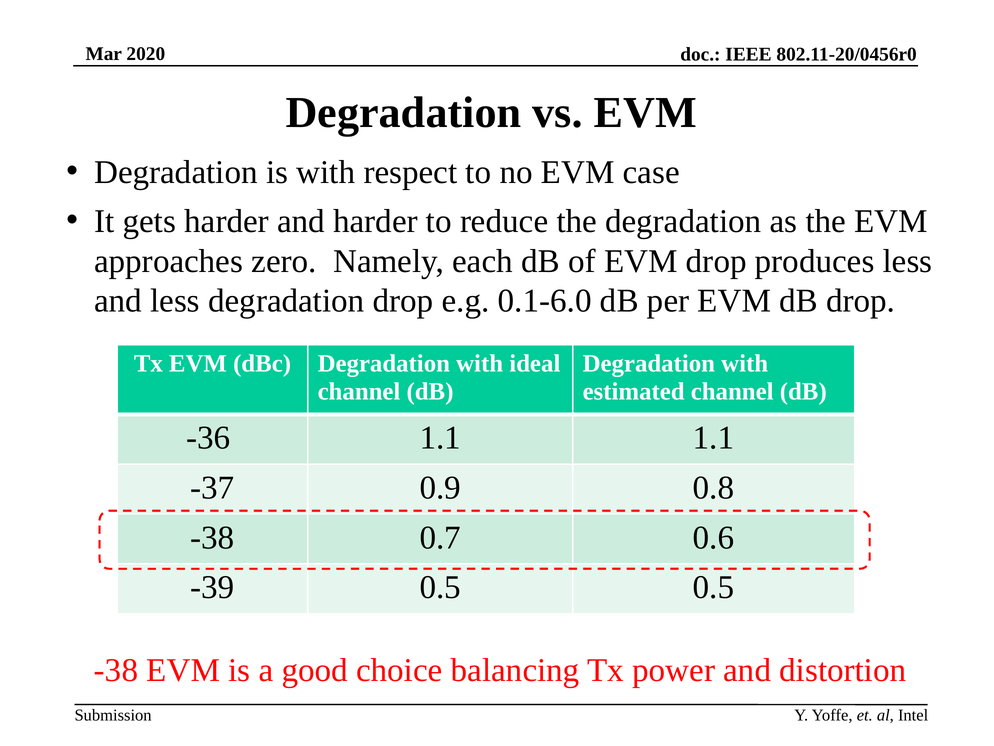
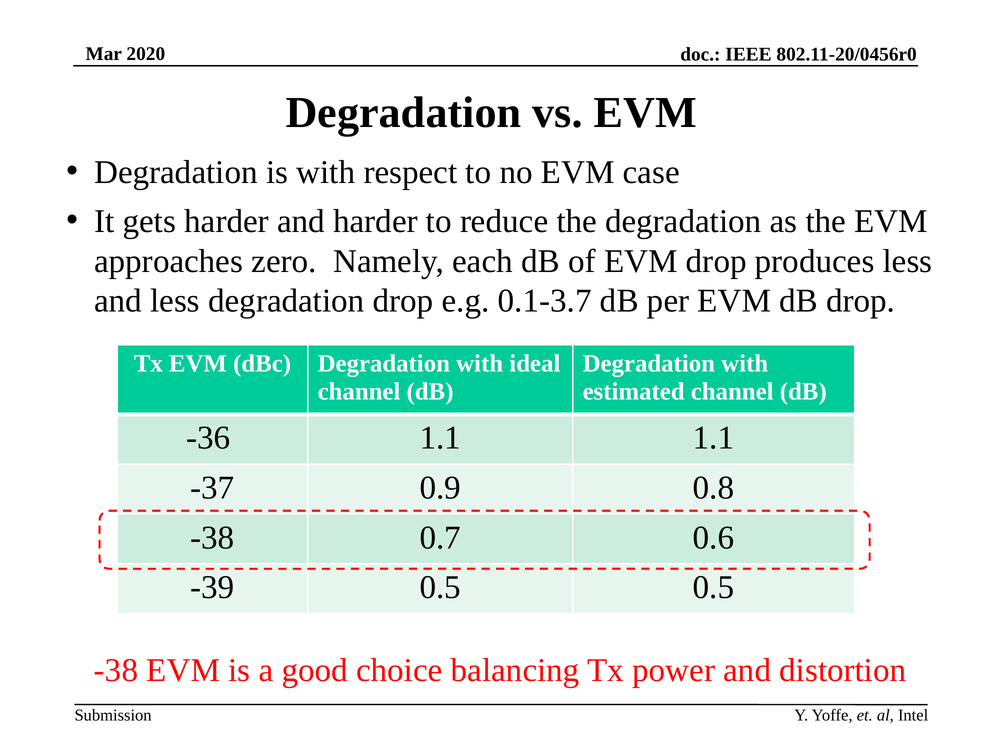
0.1-6.0: 0.1-6.0 -> 0.1-3.7 (545, 301)
